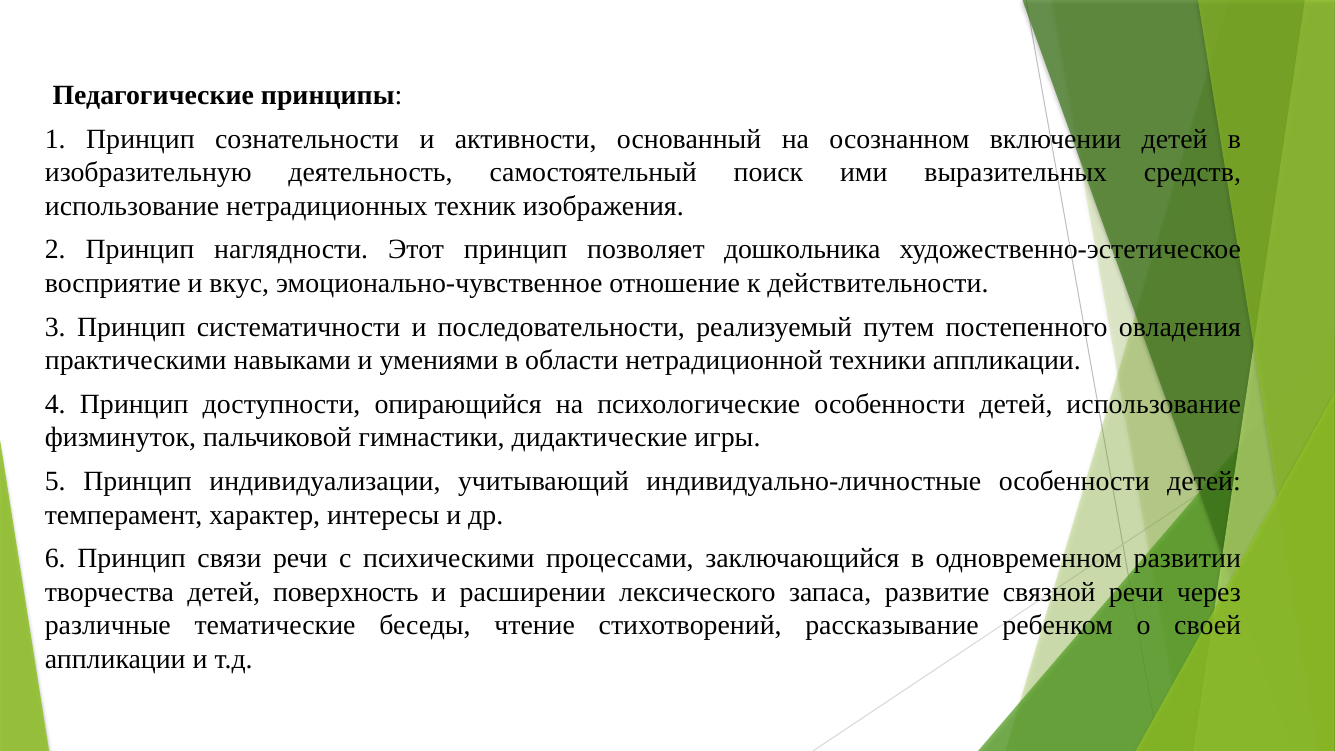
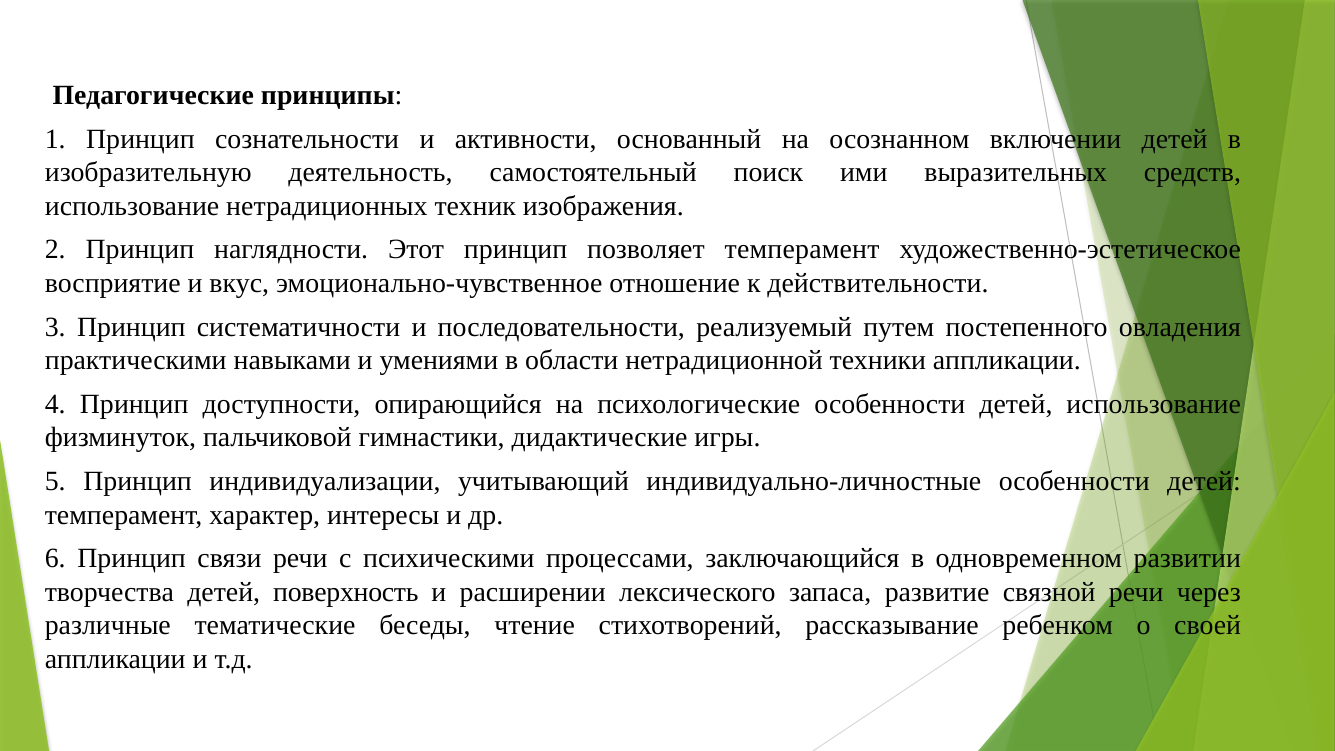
позволяет дошкольника: дошкольника -> темперамент (802, 250)
